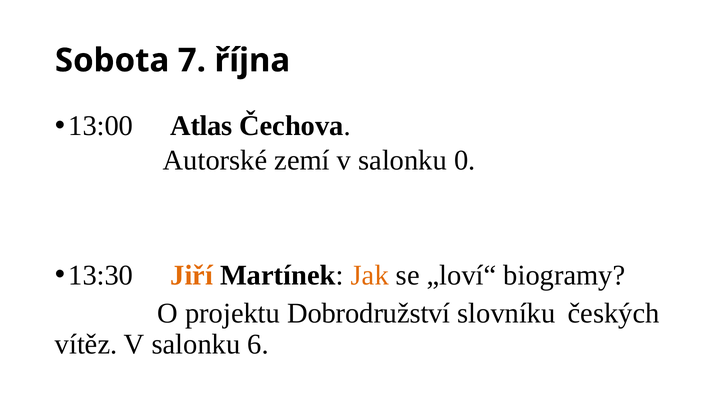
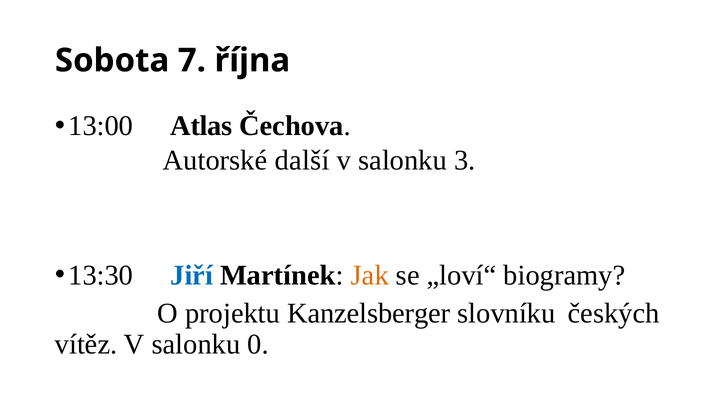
zemí: zemí -> další (302, 160)
0: 0 -> 3 (465, 160)
Jiří colour: orange -> blue (192, 275)
Dobrodružství: Dobrodružství -> Kanzelsberger (369, 313)
6: 6 -> 0 (258, 344)
